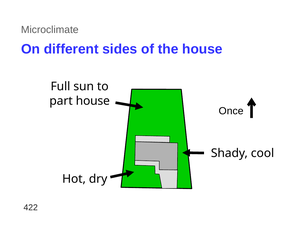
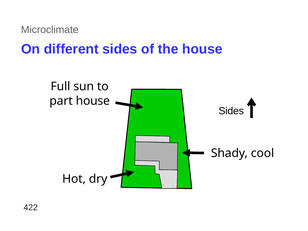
Once: Once -> Sides (231, 111)
